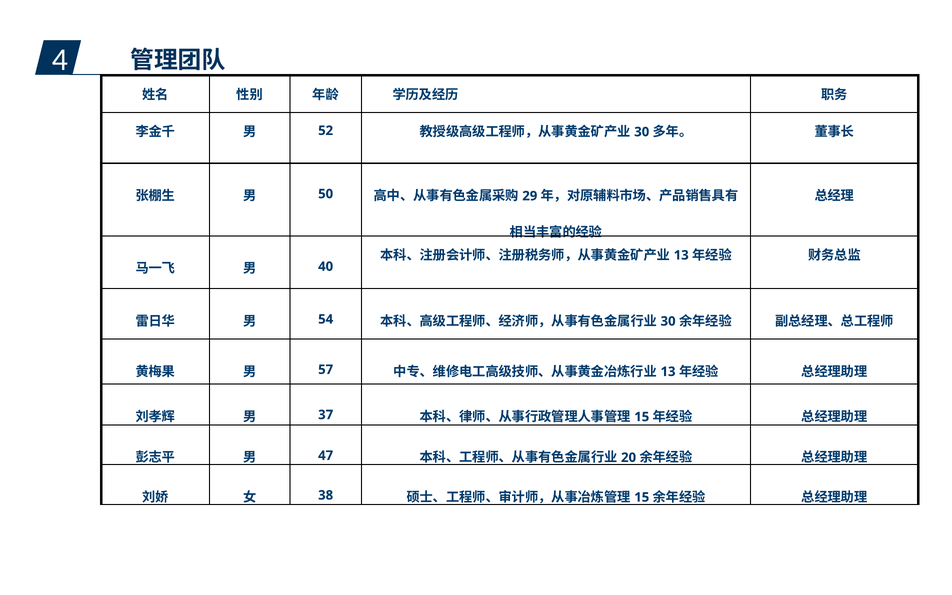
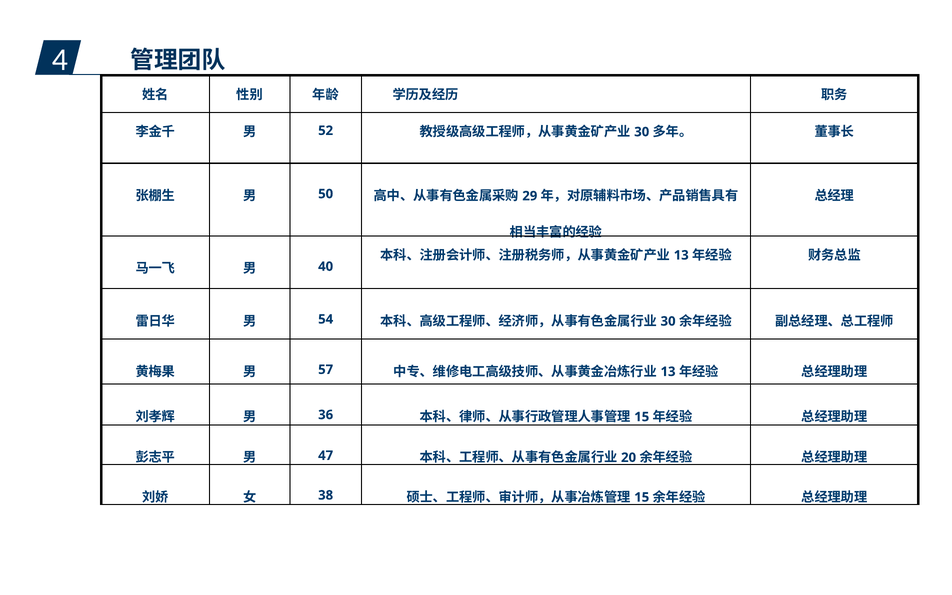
37: 37 -> 36 (326, 415)
